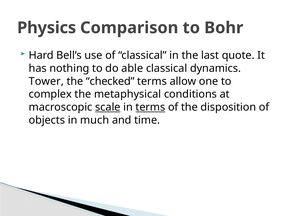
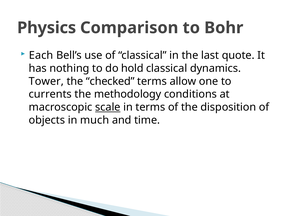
Hard: Hard -> Each (41, 55)
able: able -> hold (132, 68)
complex: complex -> currents (50, 94)
metaphysical: metaphysical -> methodology (128, 94)
terms underline: present -> none (150, 107)
